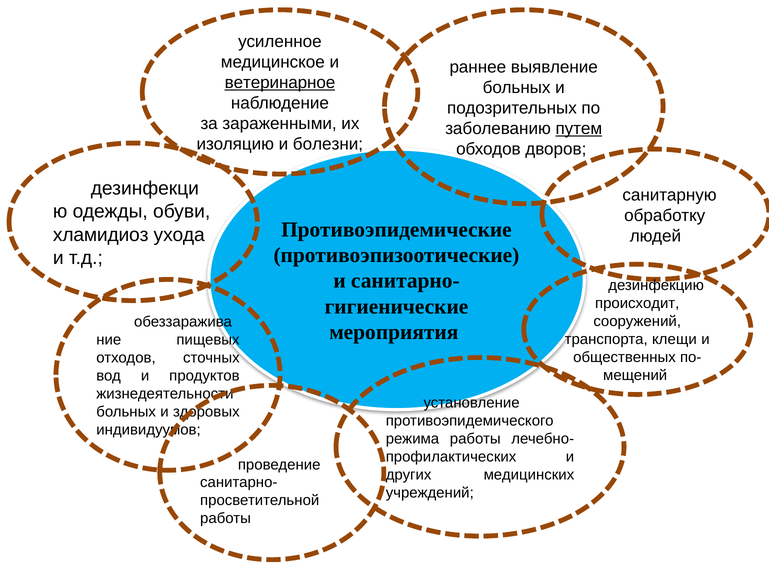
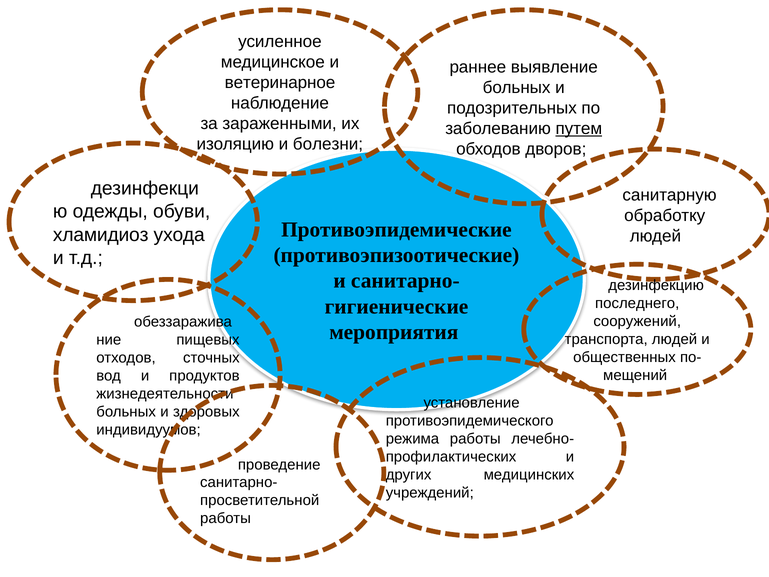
ветеринарное underline: present -> none (280, 83)
происходит: происходит -> последнего (637, 303)
транспорта клещи: клещи -> людей (675, 339)
